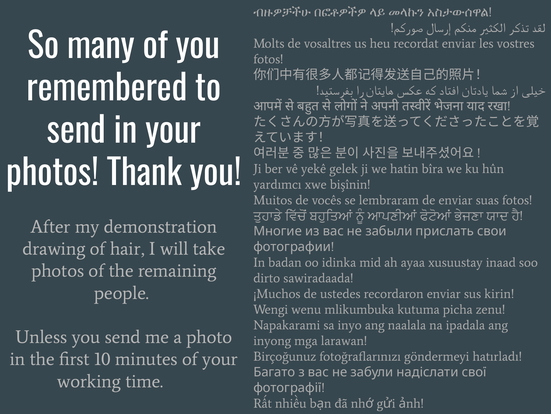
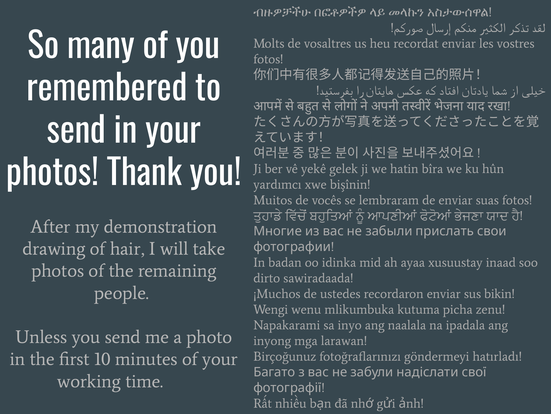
kirin: kirin -> bikin (499, 293)
